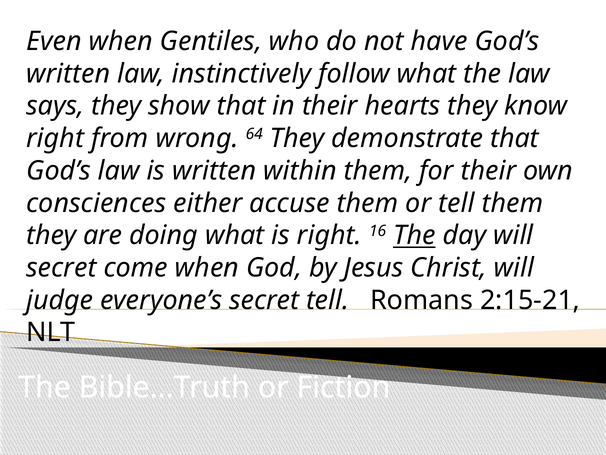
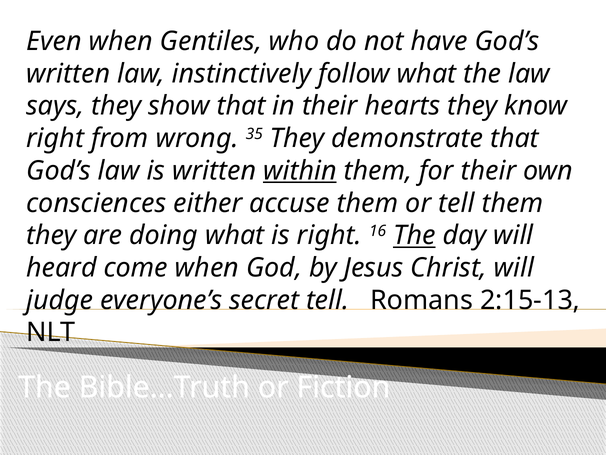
64: 64 -> 35 (254, 134)
within underline: none -> present (300, 171)
secret: secret -> heard (61, 268)
2:15-21: 2:15-21 -> 2:15-13 (530, 300)
